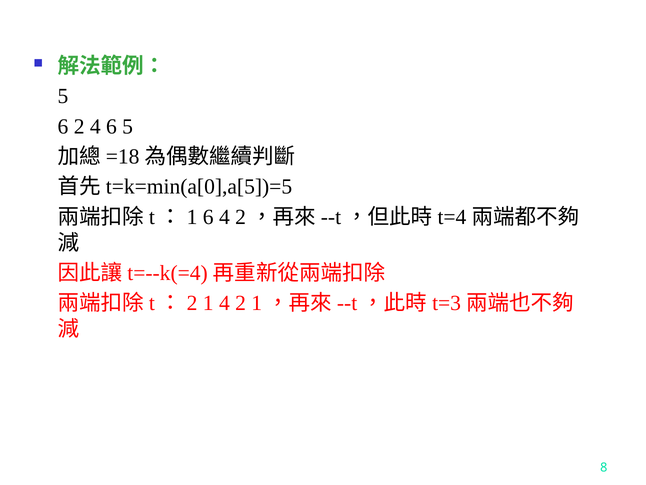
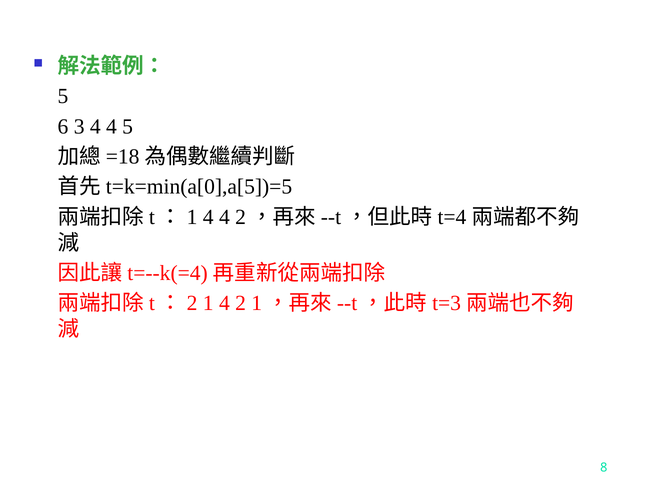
6 2: 2 -> 3 (79, 126)
6: 6 -> 4 (111, 126)
6: 6 -> 4 (208, 217)
